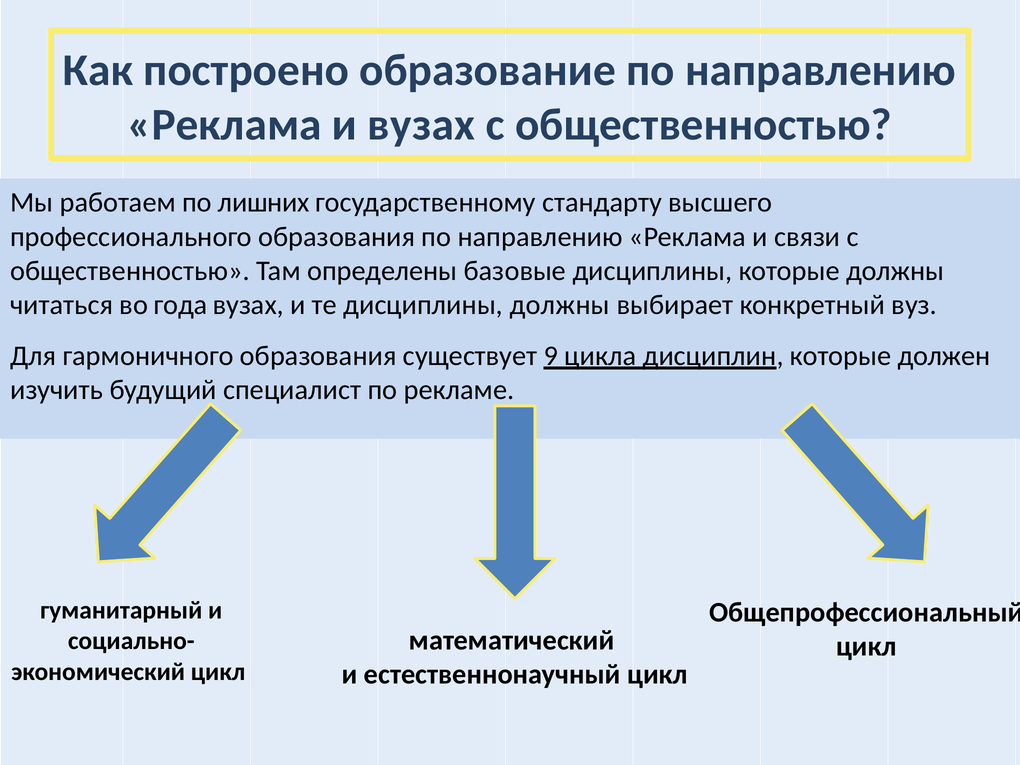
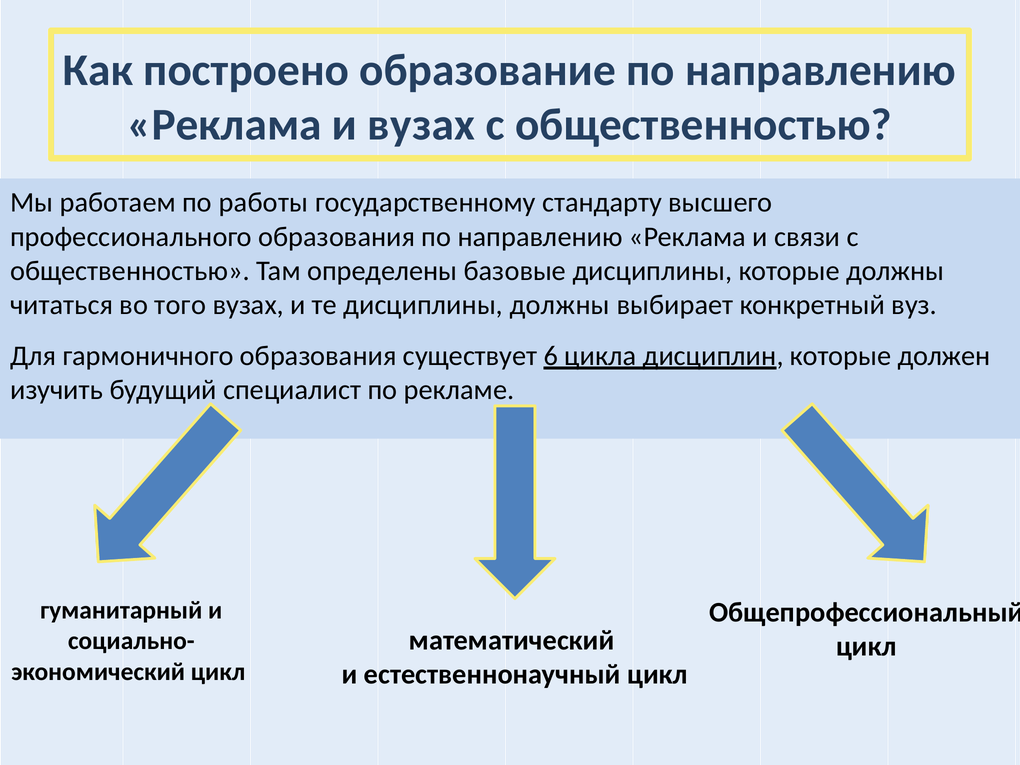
лишних: лишних -> работы (263, 203)
года: года -> того (180, 305)
9: 9 -> 6 (551, 356)
